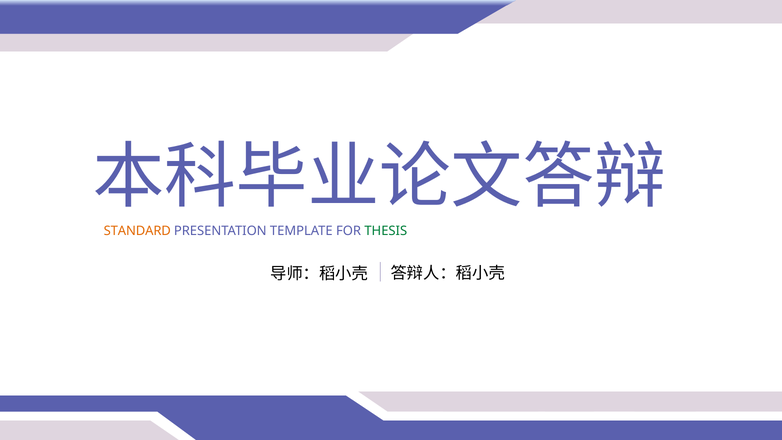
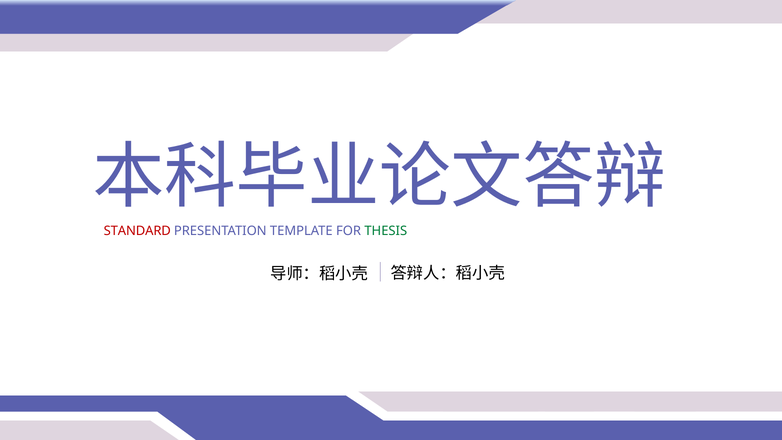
STANDARD colour: orange -> red (137, 231)
